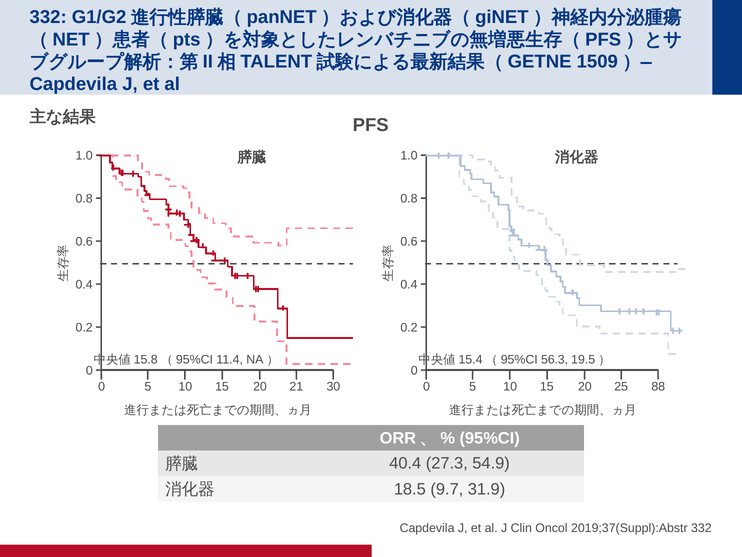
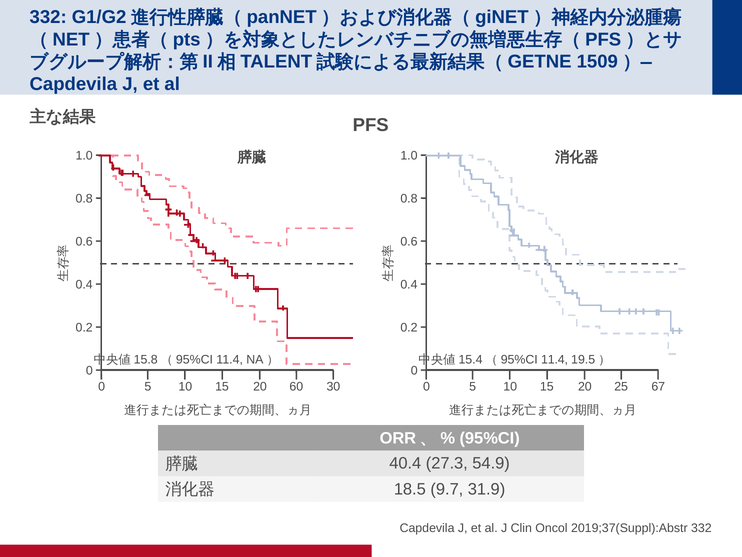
56.3: 56.3 -> 11.4 (554, 359)
21: 21 -> 60 (296, 386)
88: 88 -> 67 (658, 386)
